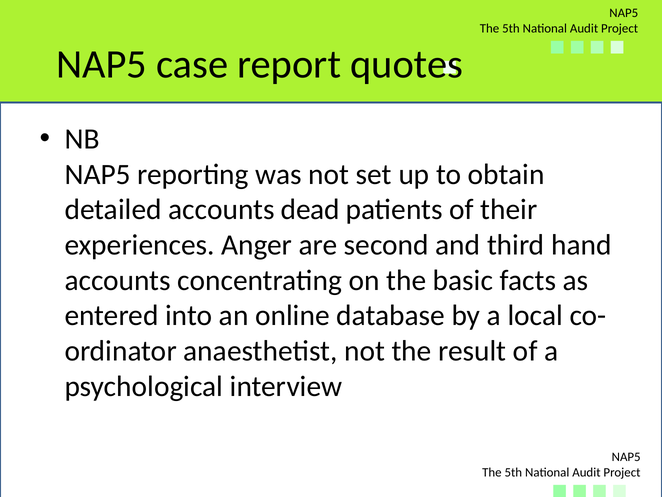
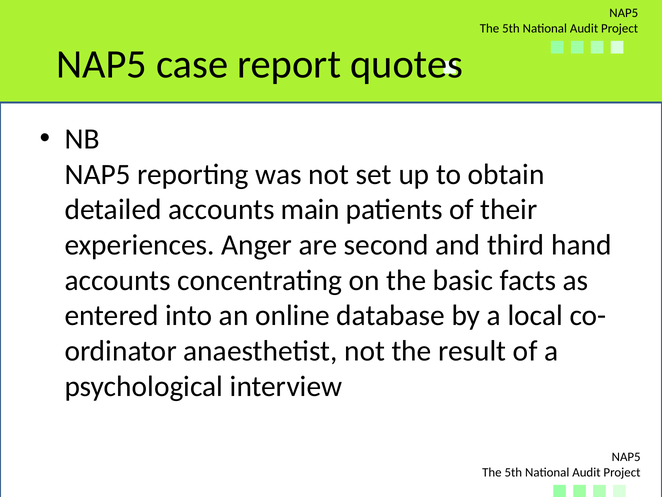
dead: dead -> main (310, 210)
